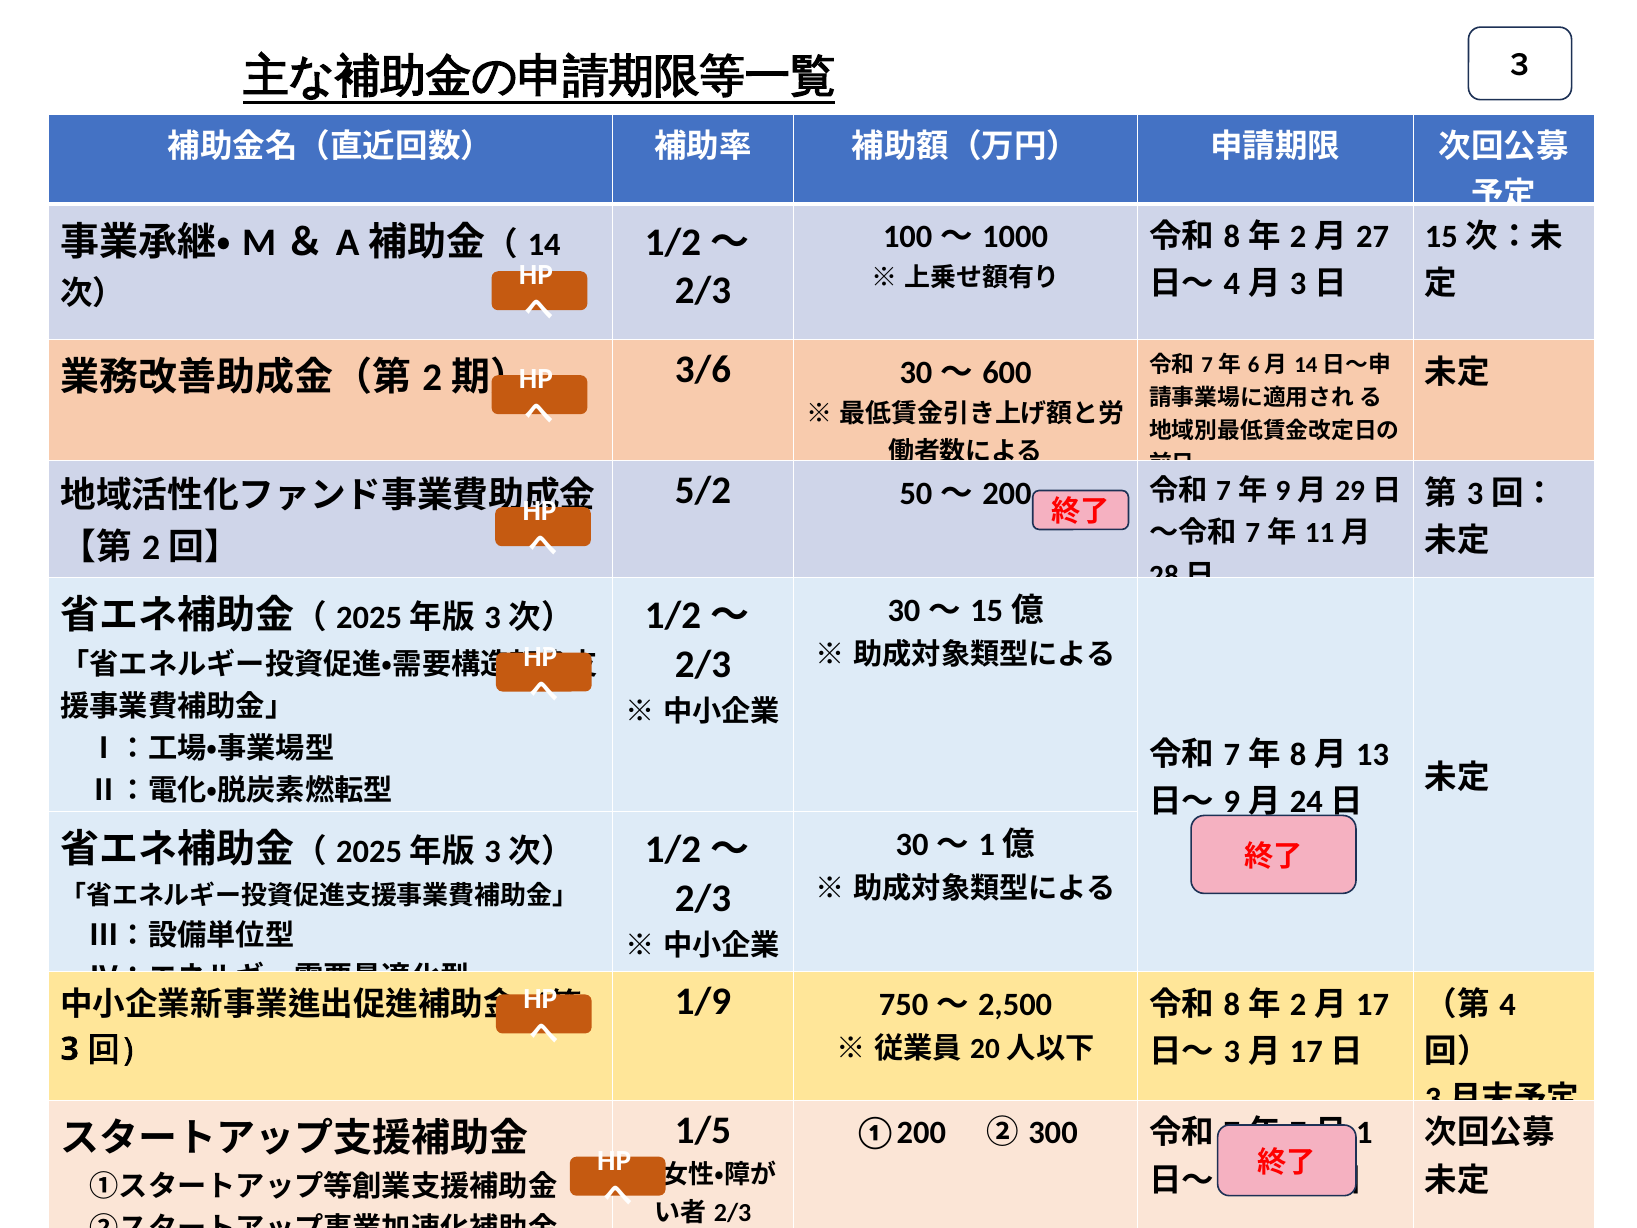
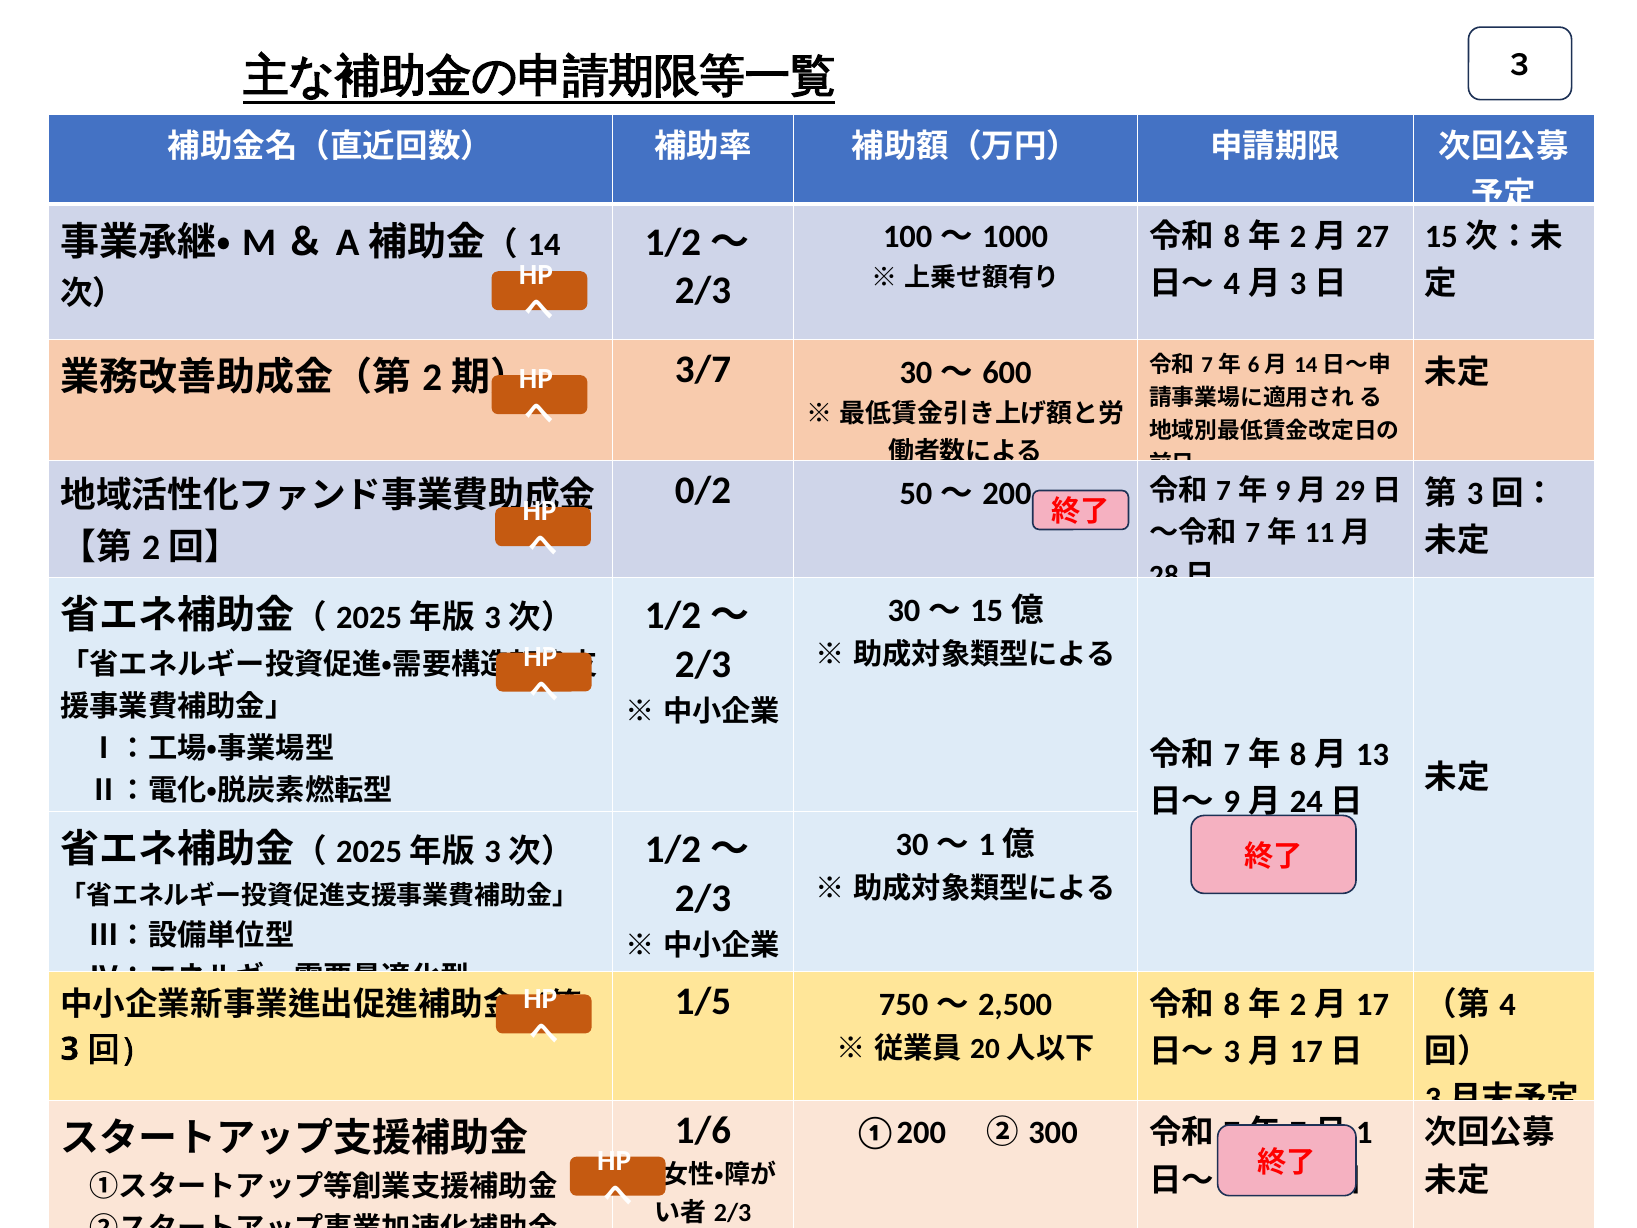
3/6: 3/6 -> 3/7 (703, 370)
5/2: 5/2 -> 0/2 (703, 491)
1/9: 1/9 -> 1/5 (703, 1001)
1/5: 1/5 -> 1/6 (703, 1130)
